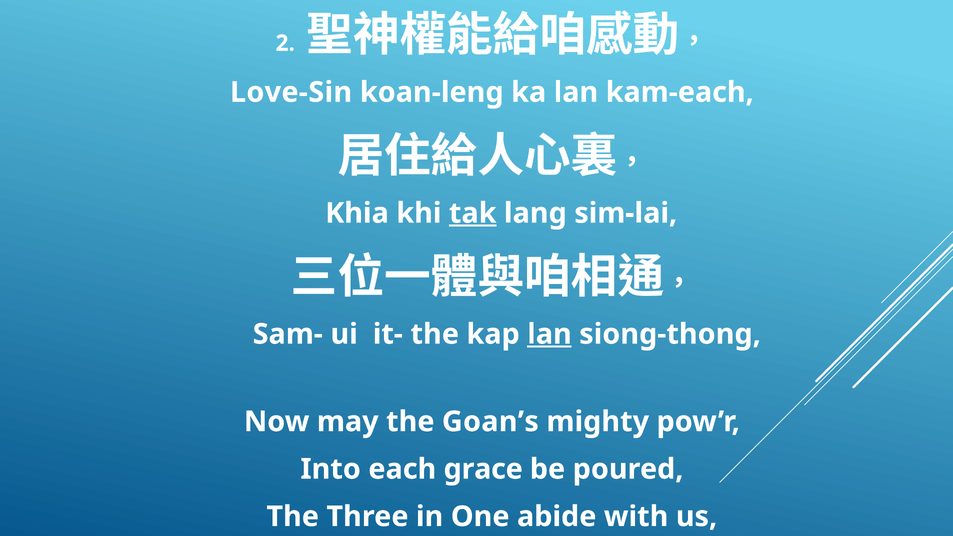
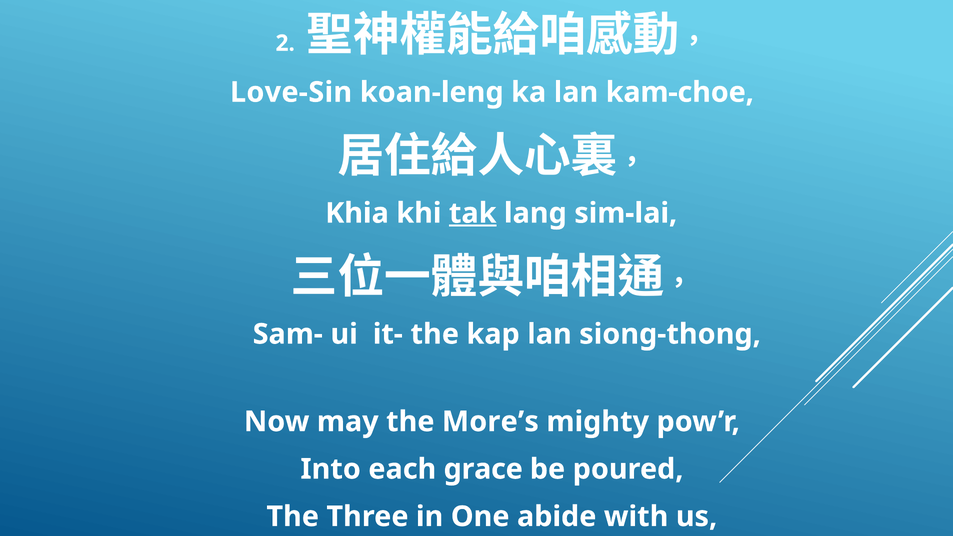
kam-each: kam-each -> kam-choe (680, 92)
lan underline: present -> none (549, 334)
Goan’s: Goan’s -> More’s (490, 422)
